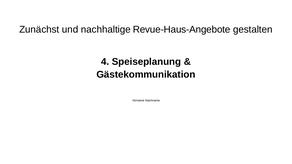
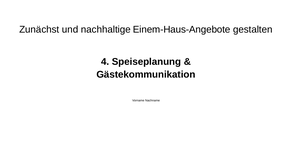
Revue-Haus-Angebote: Revue-Haus-Angebote -> Einem-Haus-Angebote (182, 30)
